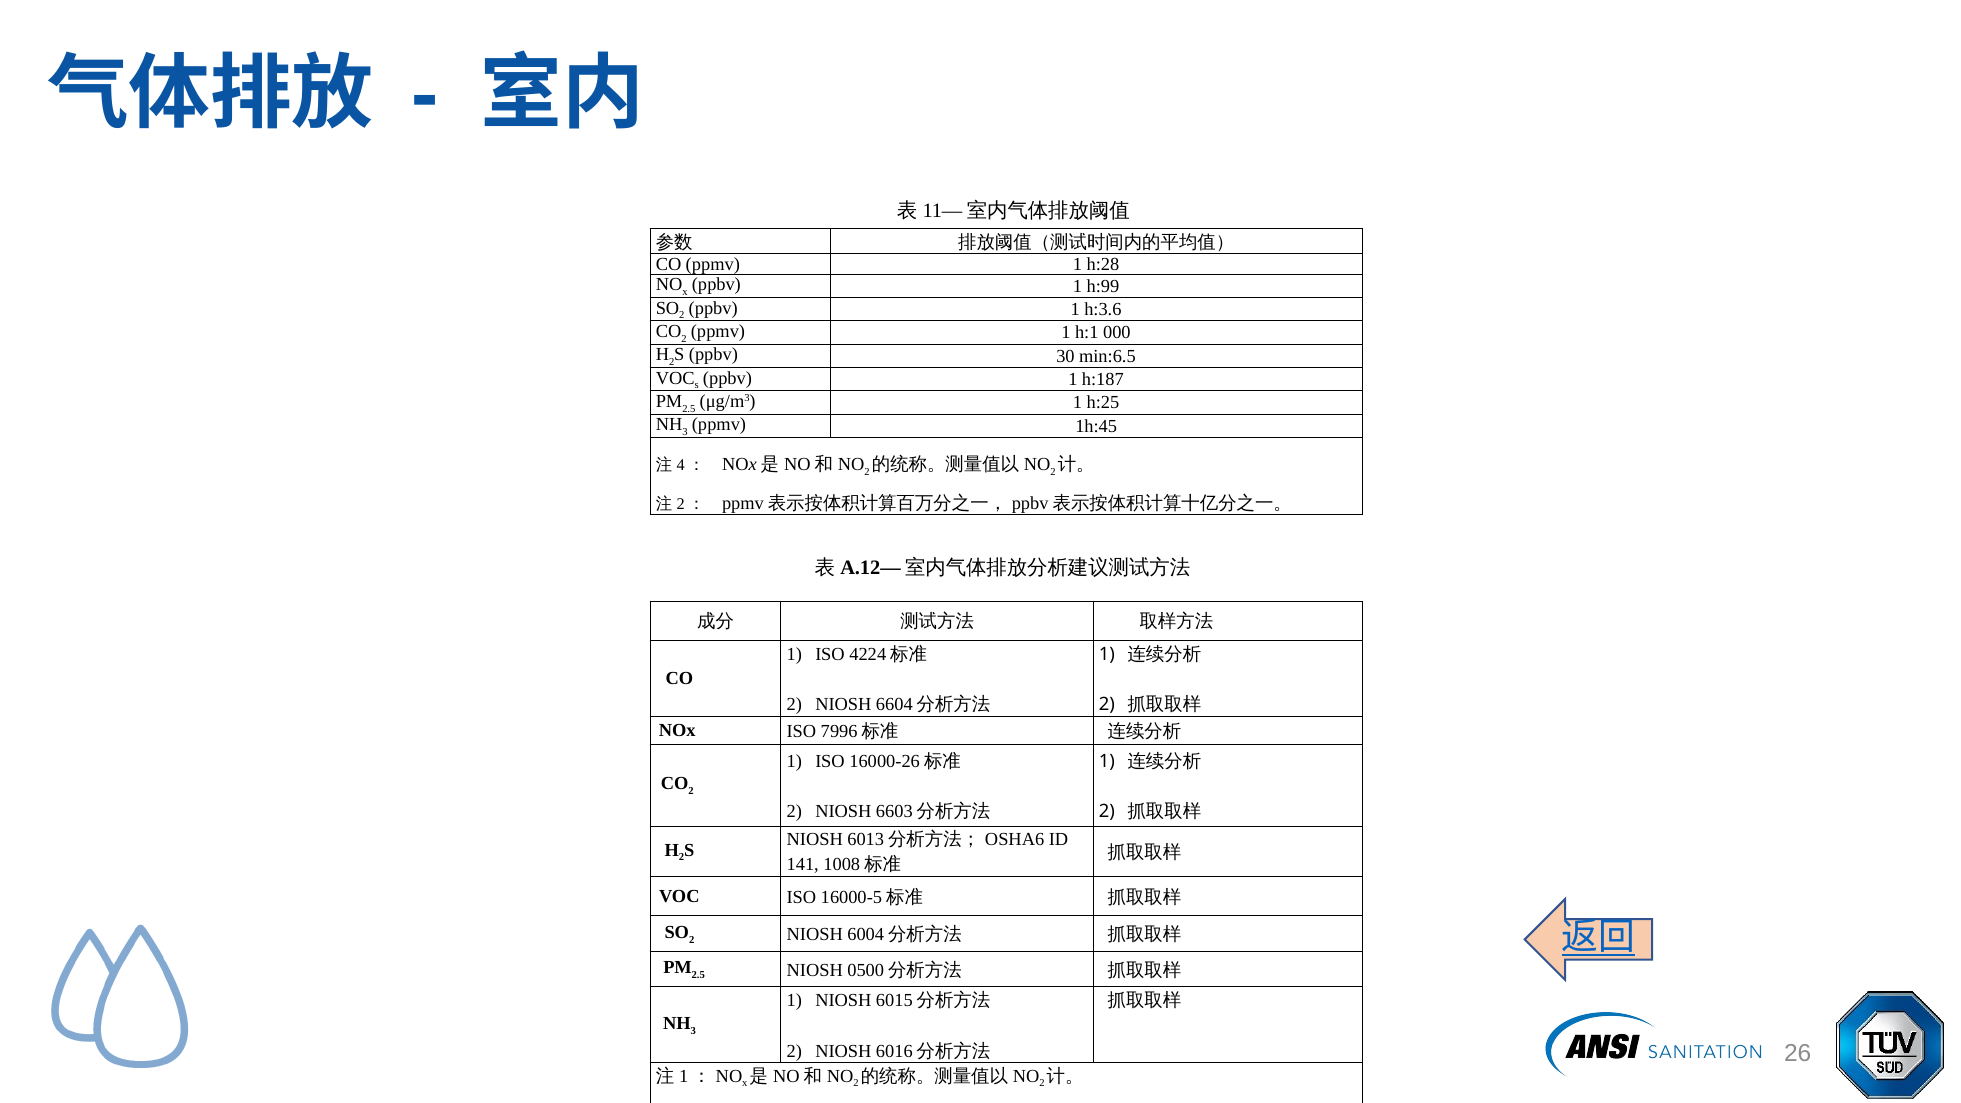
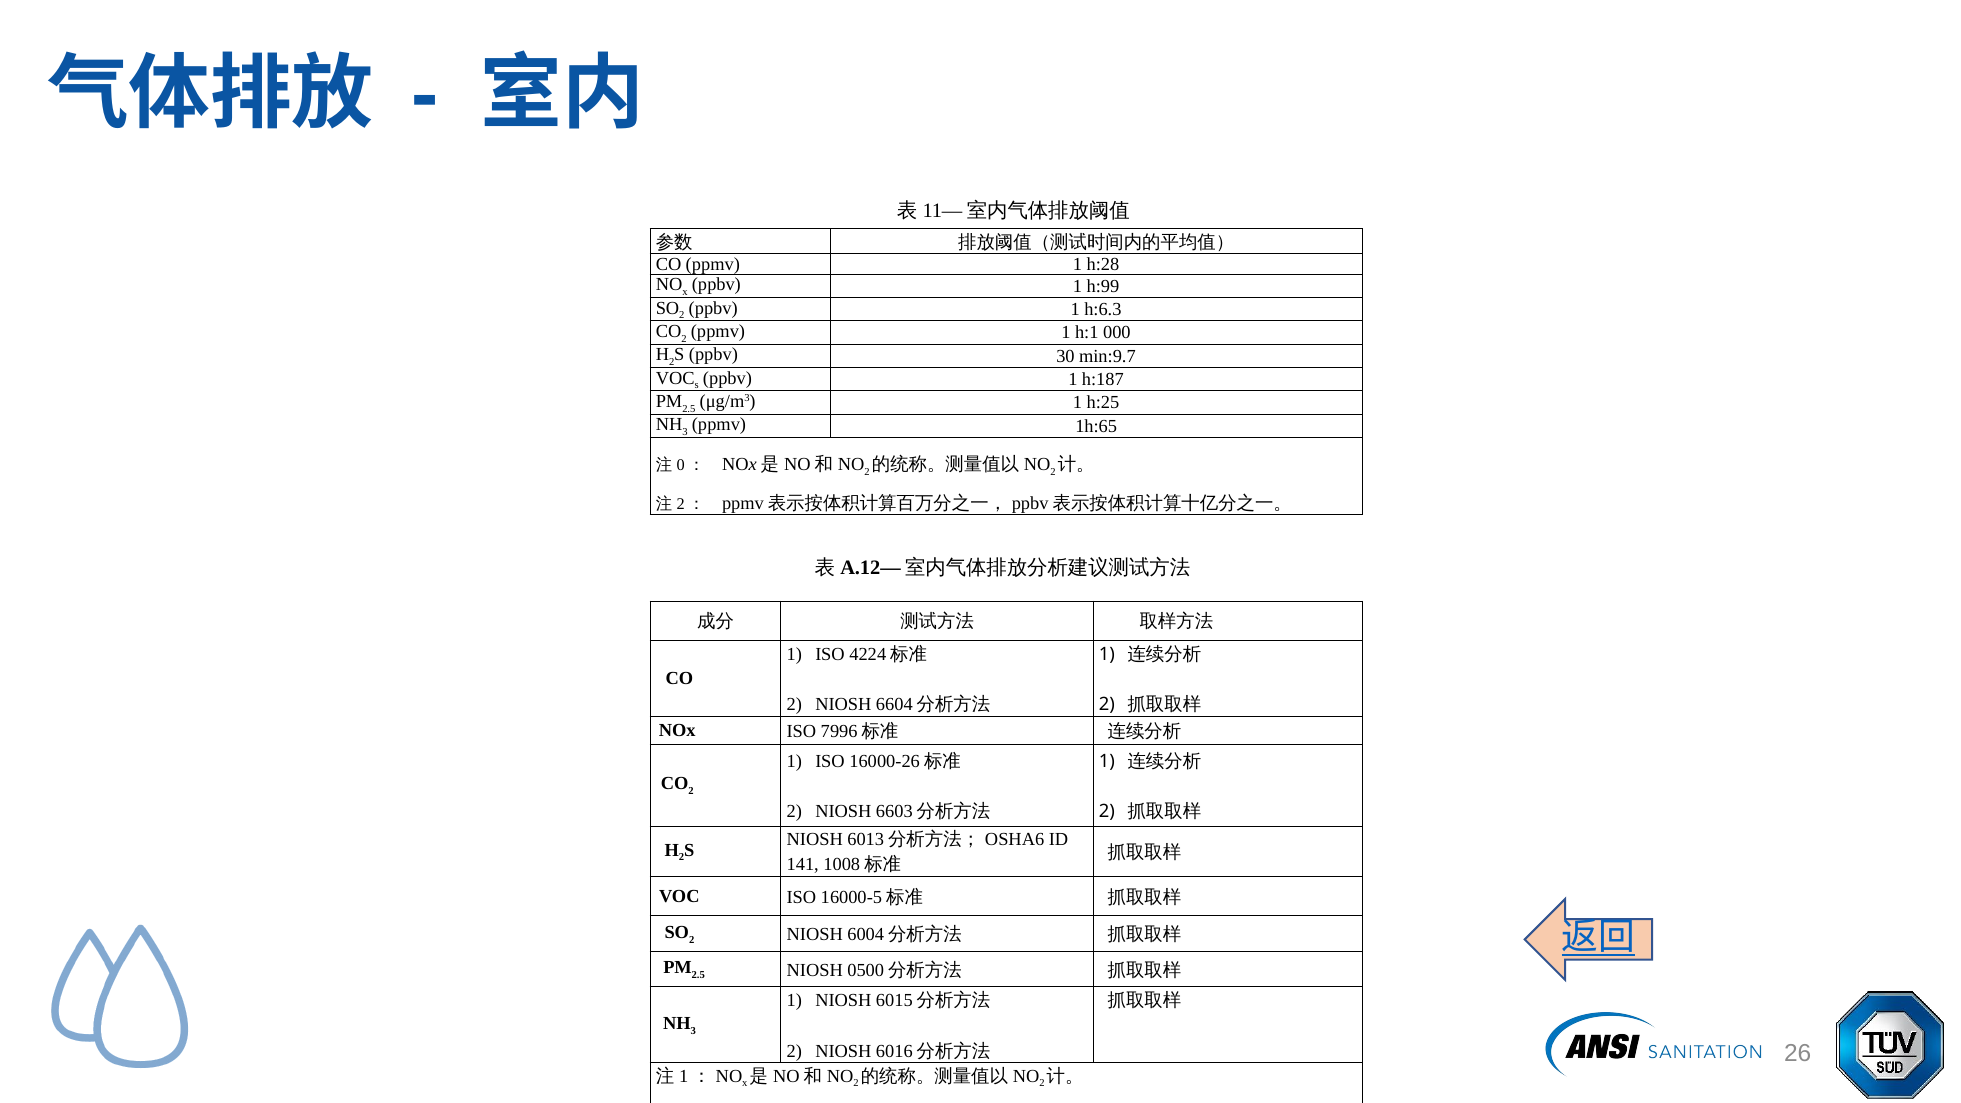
h:3.6: h:3.6 -> h:6.3 (1103, 309)
min:6.5: min:6.5 -> min:9.7 (1107, 356)
1h:45: 1h:45 -> 1h:65 (1096, 426)
4: 4 -> 0 (681, 465)
